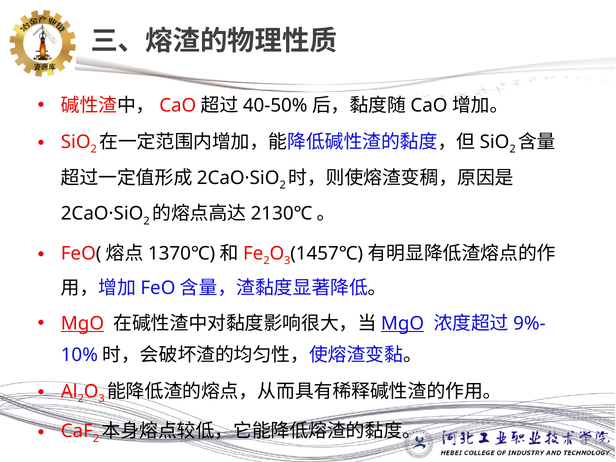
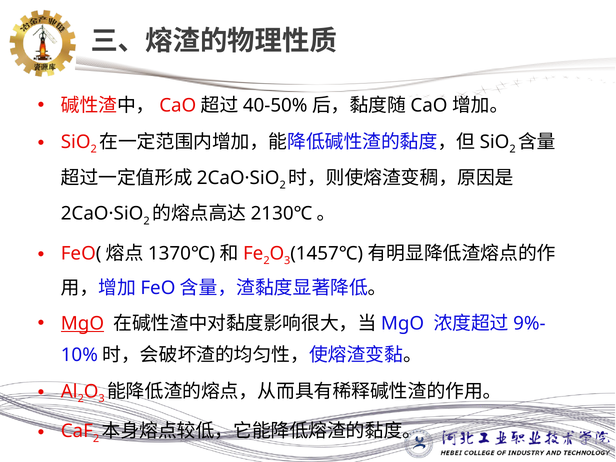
MgO underline: present -> none (403, 323)
